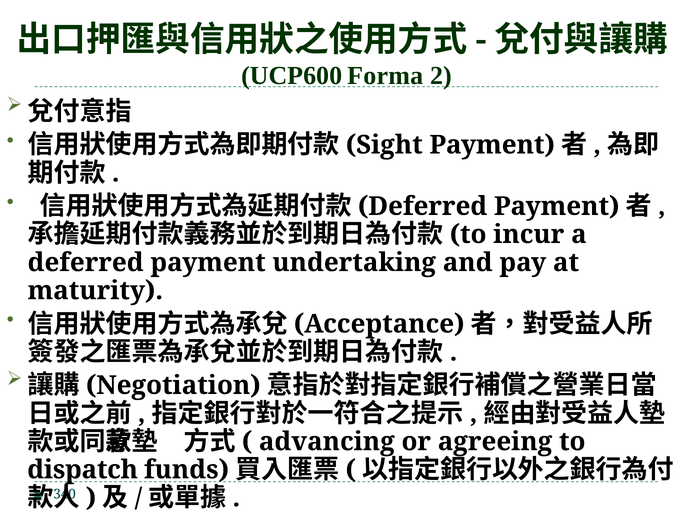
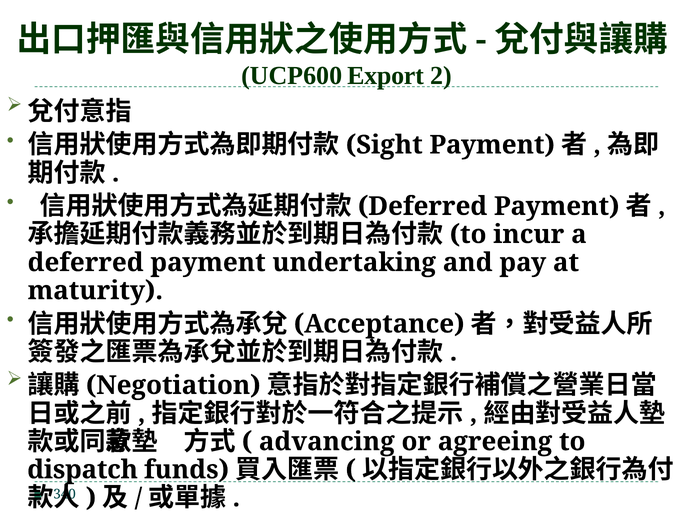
Forma: Forma -> Export (385, 76)
